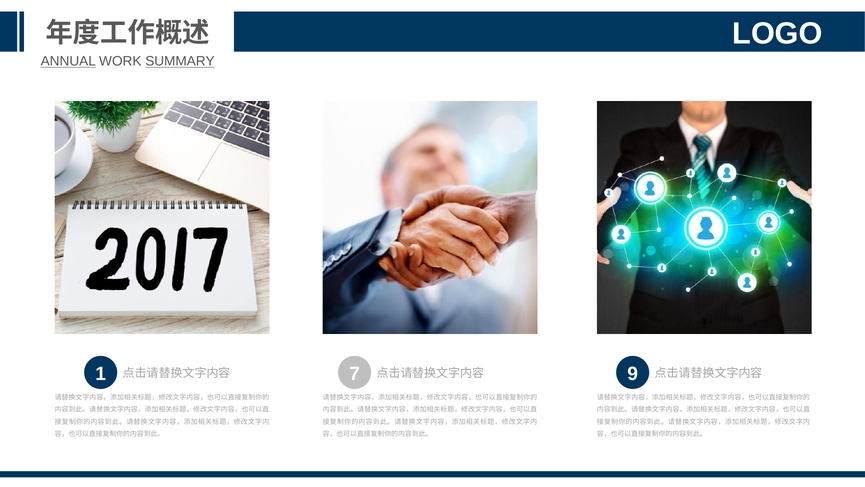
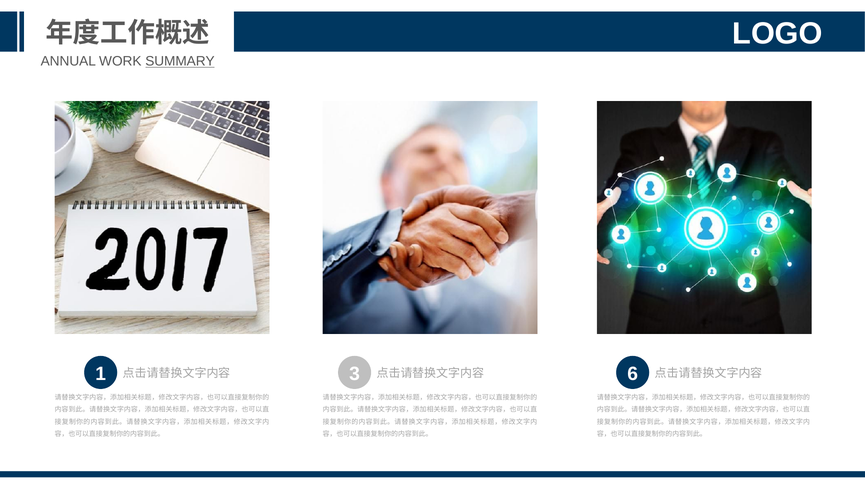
ANNUAL underline: present -> none (68, 61)
7: 7 -> 3 (355, 373)
9: 9 -> 6 (633, 373)
